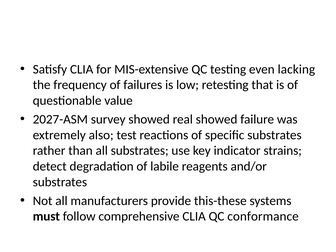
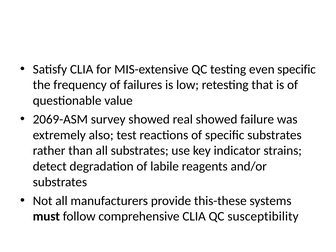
even lacking: lacking -> specific (297, 69)
2027-ASM: 2027-ASM -> 2069-ASM (60, 119)
conformance: conformance -> susceptibility (263, 216)
